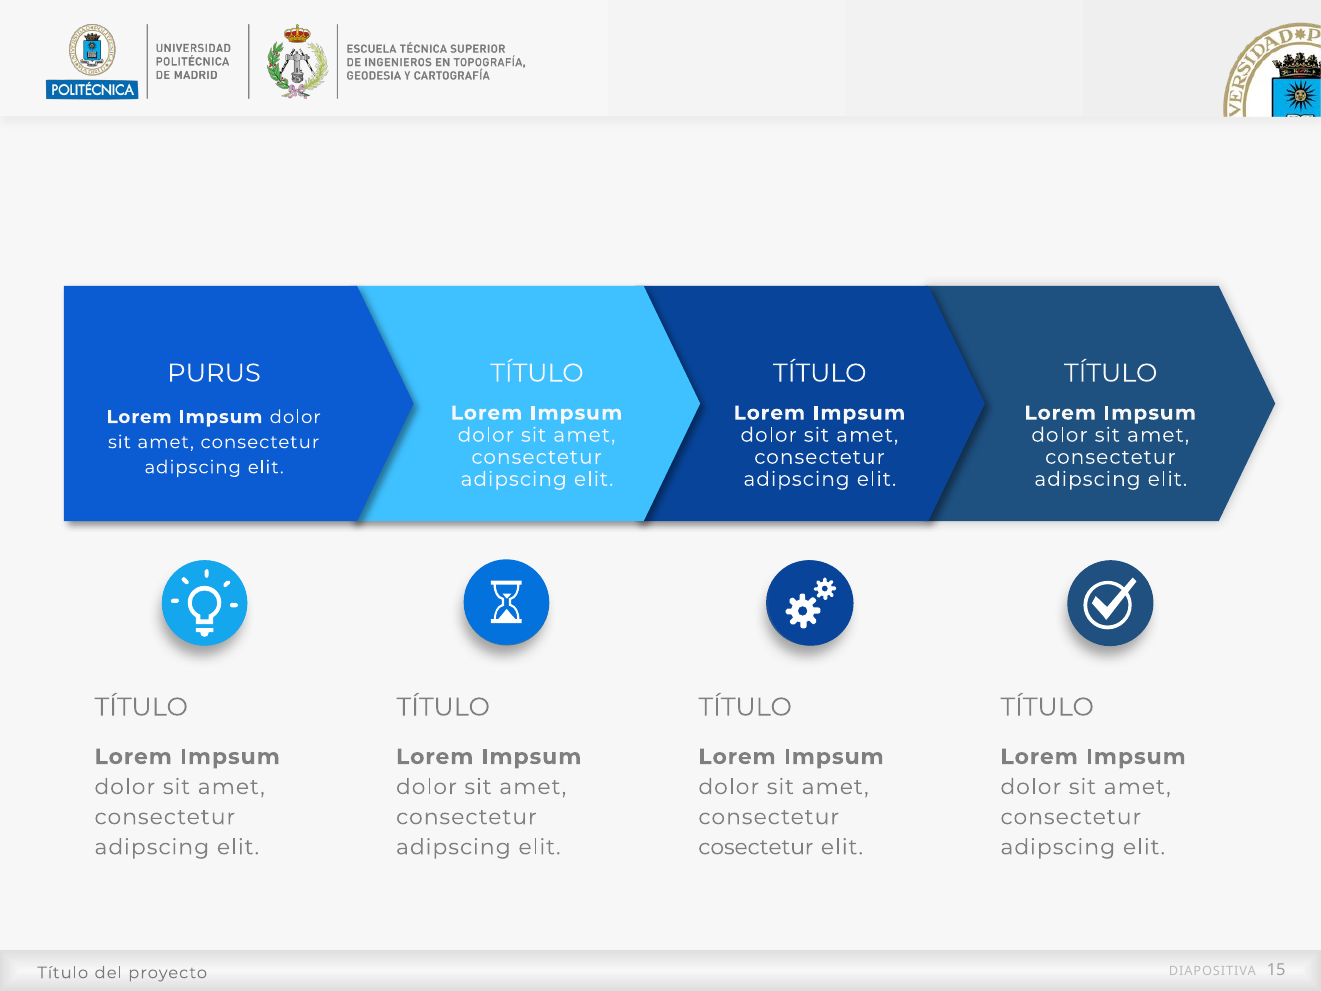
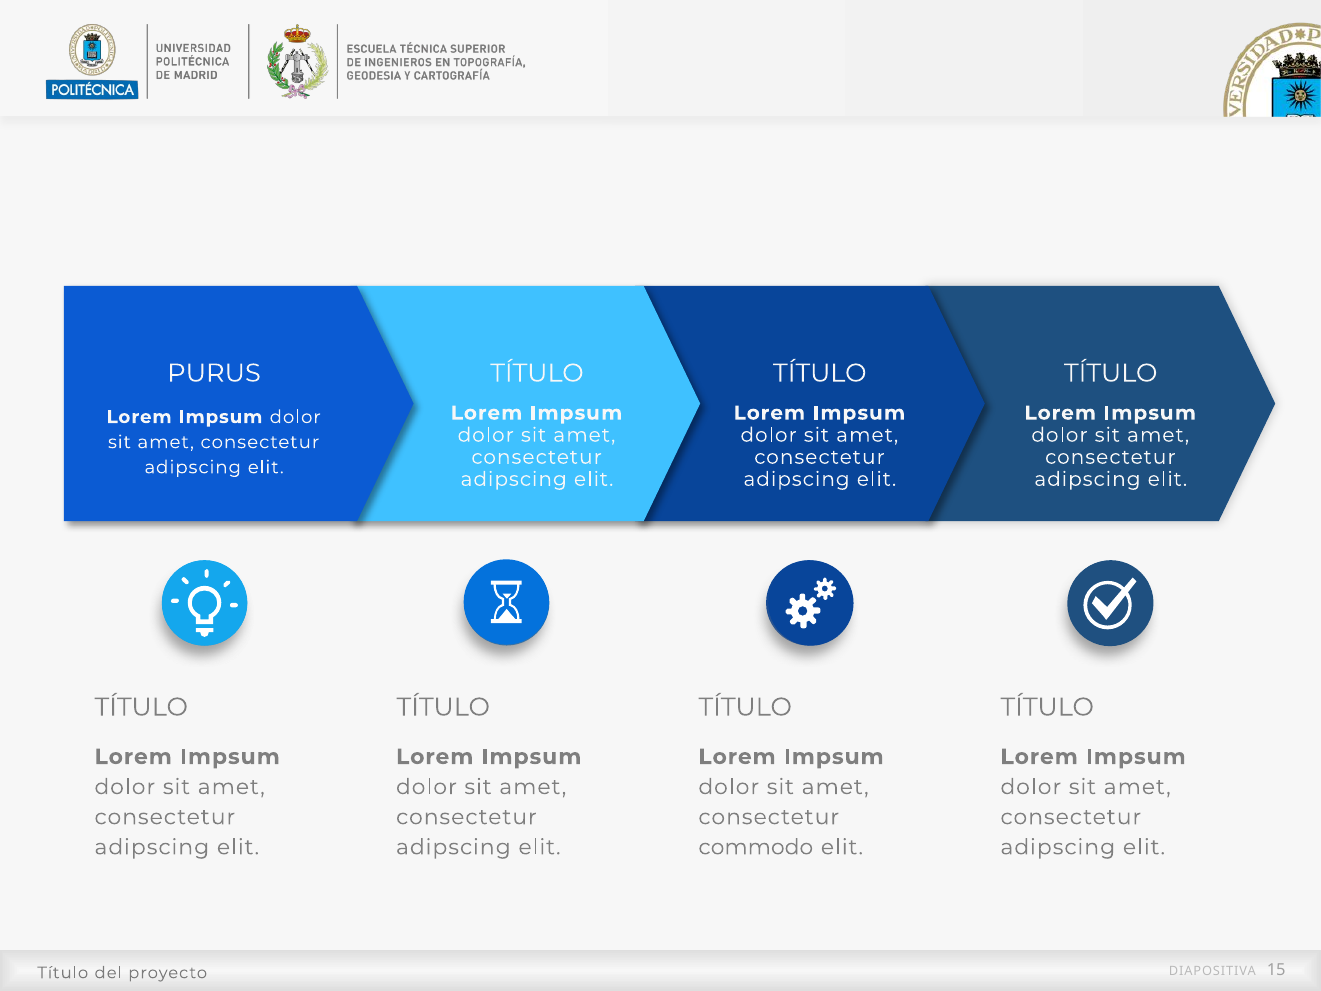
cosectetur: cosectetur -> commodo (756, 847)
